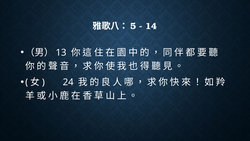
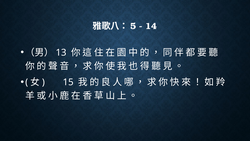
24: 24 -> 15 (68, 82)
